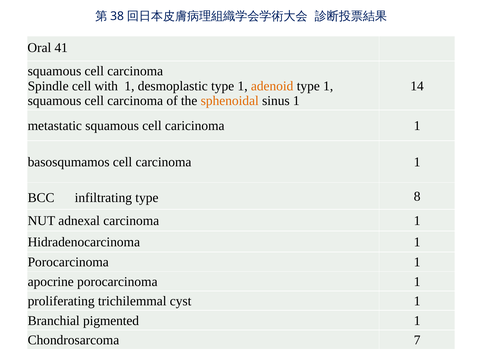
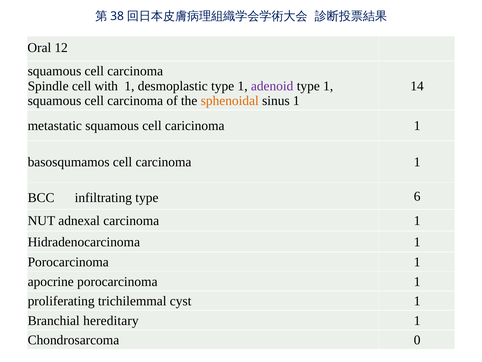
41: 41 -> 12 (61, 48)
adenoid colour: orange -> purple (272, 86)
8: 8 -> 6 (417, 196)
pigmented: pigmented -> hereditary (111, 320)
7: 7 -> 0 (417, 340)
